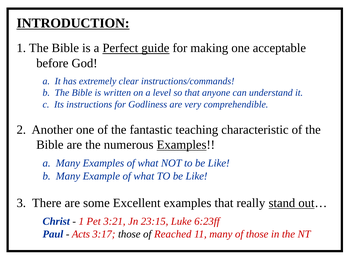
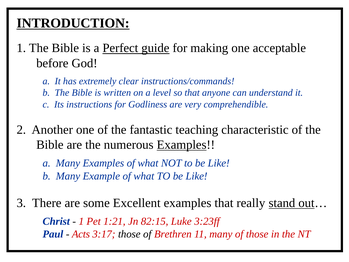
3:21: 3:21 -> 1:21 (114, 221)
23:15: 23:15 -> 82:15 (155, 221)
6:23ff: 6:23ff -> 3:23ff (207, 221)
Reached: Reached -> Brethren (173, 234)
